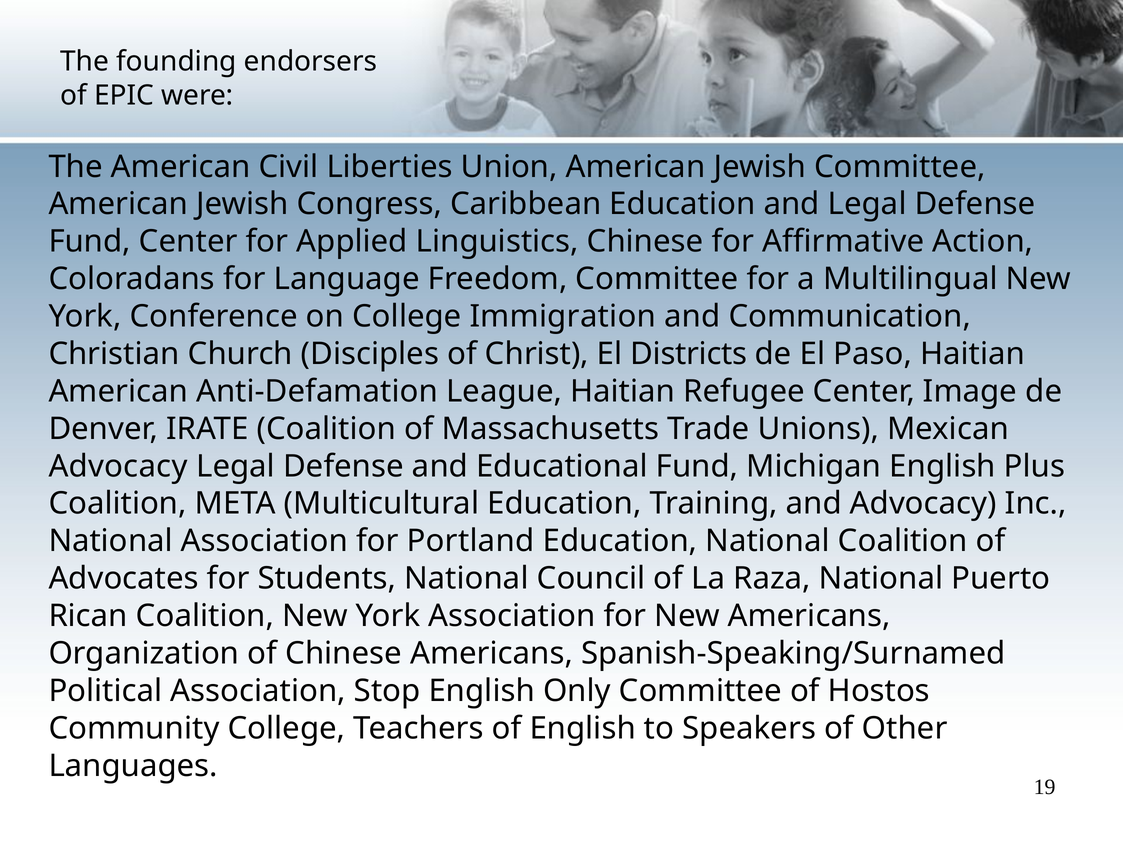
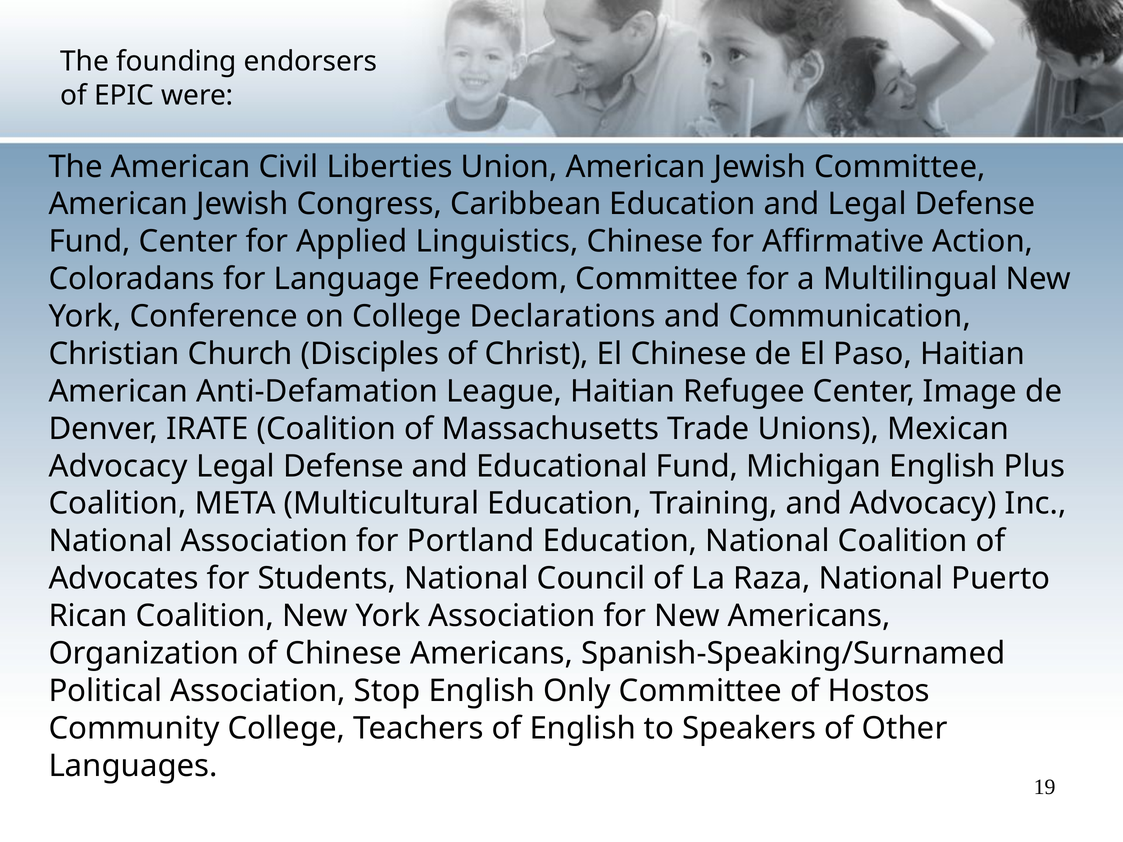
Immigration: Immigration -> Declarations (563, 317)
El Districts: Districts -> Chinese (689, 354)
